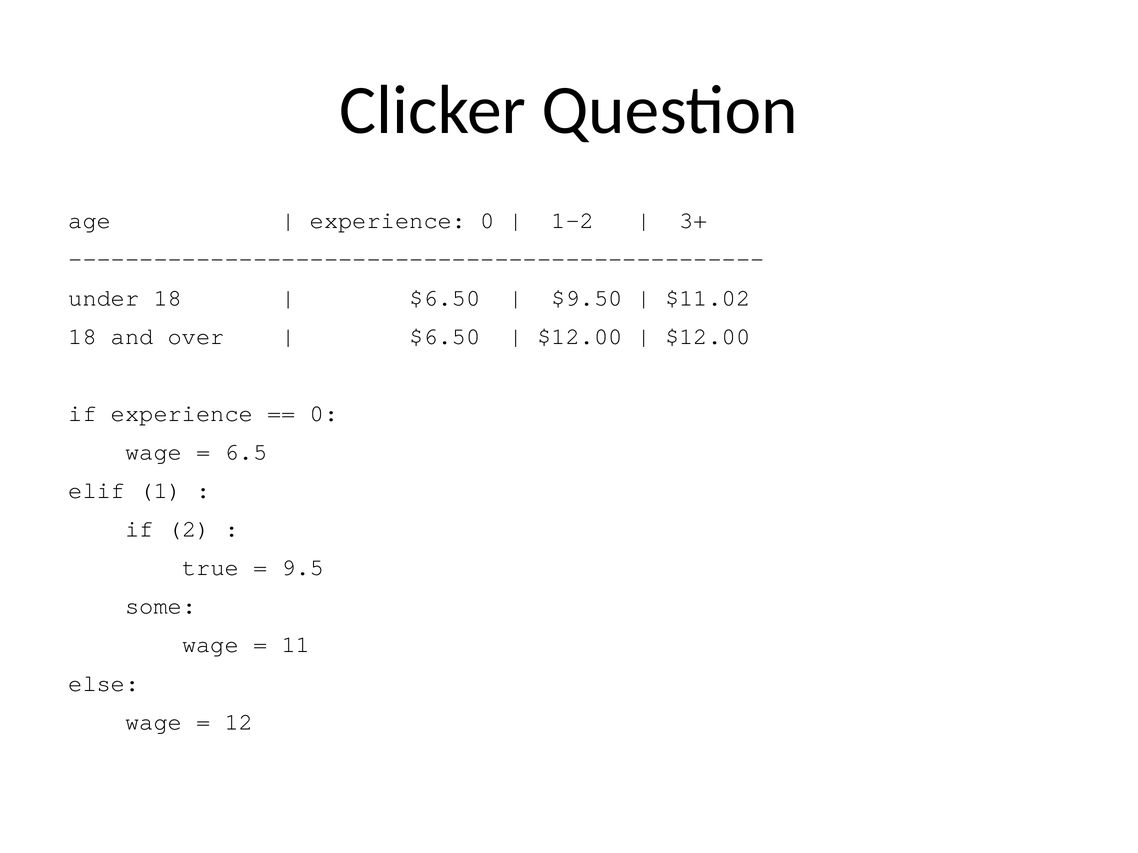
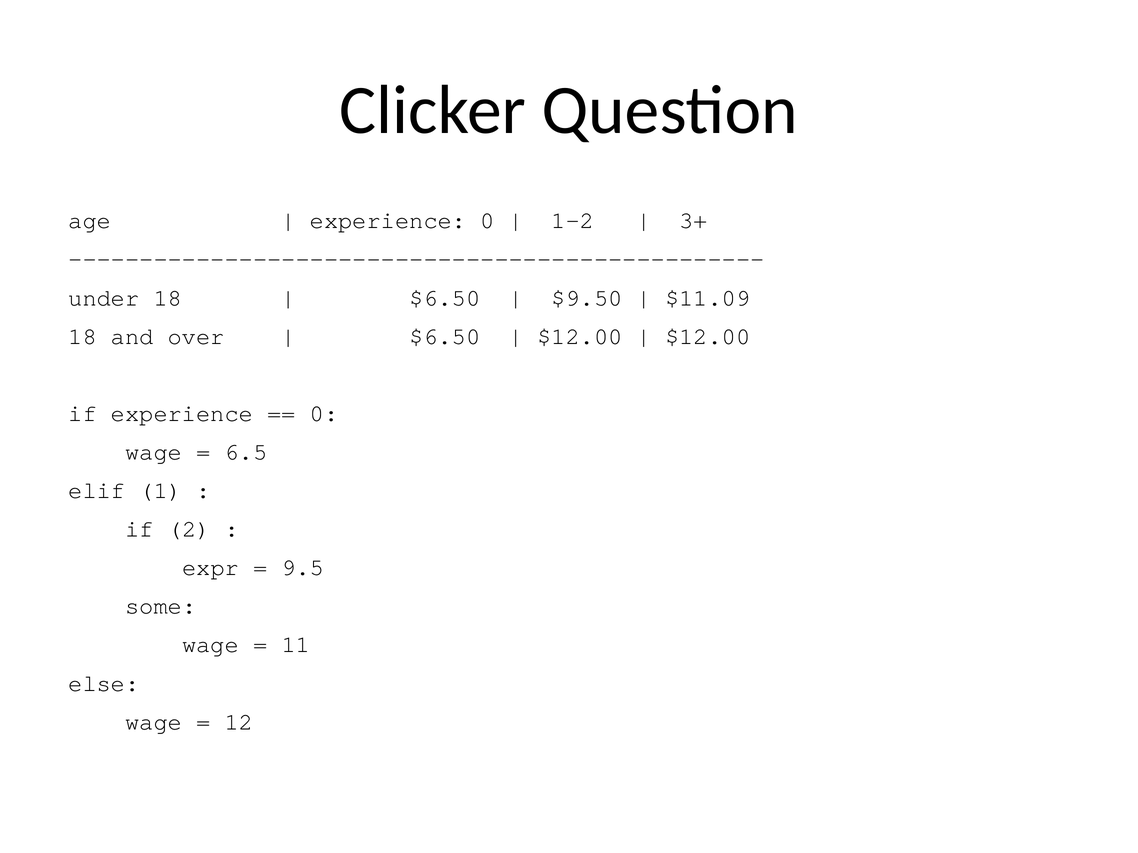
$11.02: $11.02 -> $11.09 (708, 298)
true: true -> expr (211, 568)
